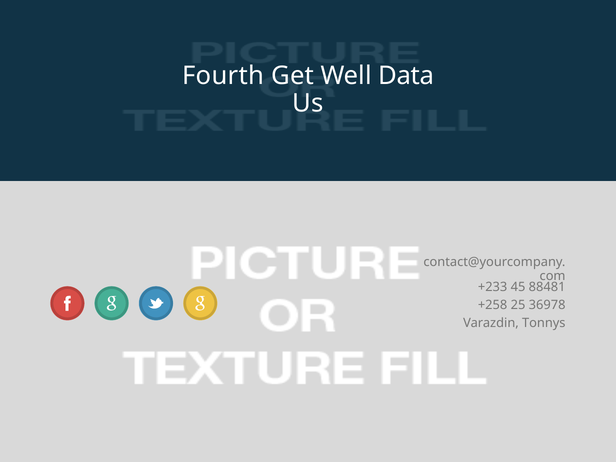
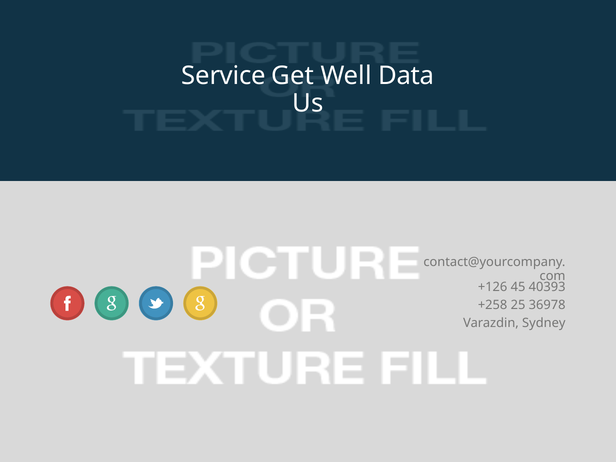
Fourth: Fourth -> Service (224, 76)
+233: +233 -> +126 (493, 287)
88481: 88481 -> 40393 (547, 287)
Tonnys: Tonnys -> Sydney (544, 323)
